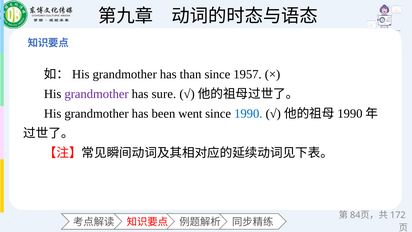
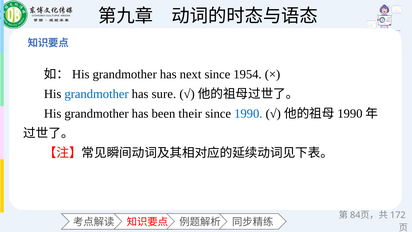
than: than -> next (191, 74)
1957: 1957 -> 1954 (248, 74)
grandmother colour: purple -> blue (97, 94)
went: went -> their (190, 113)
